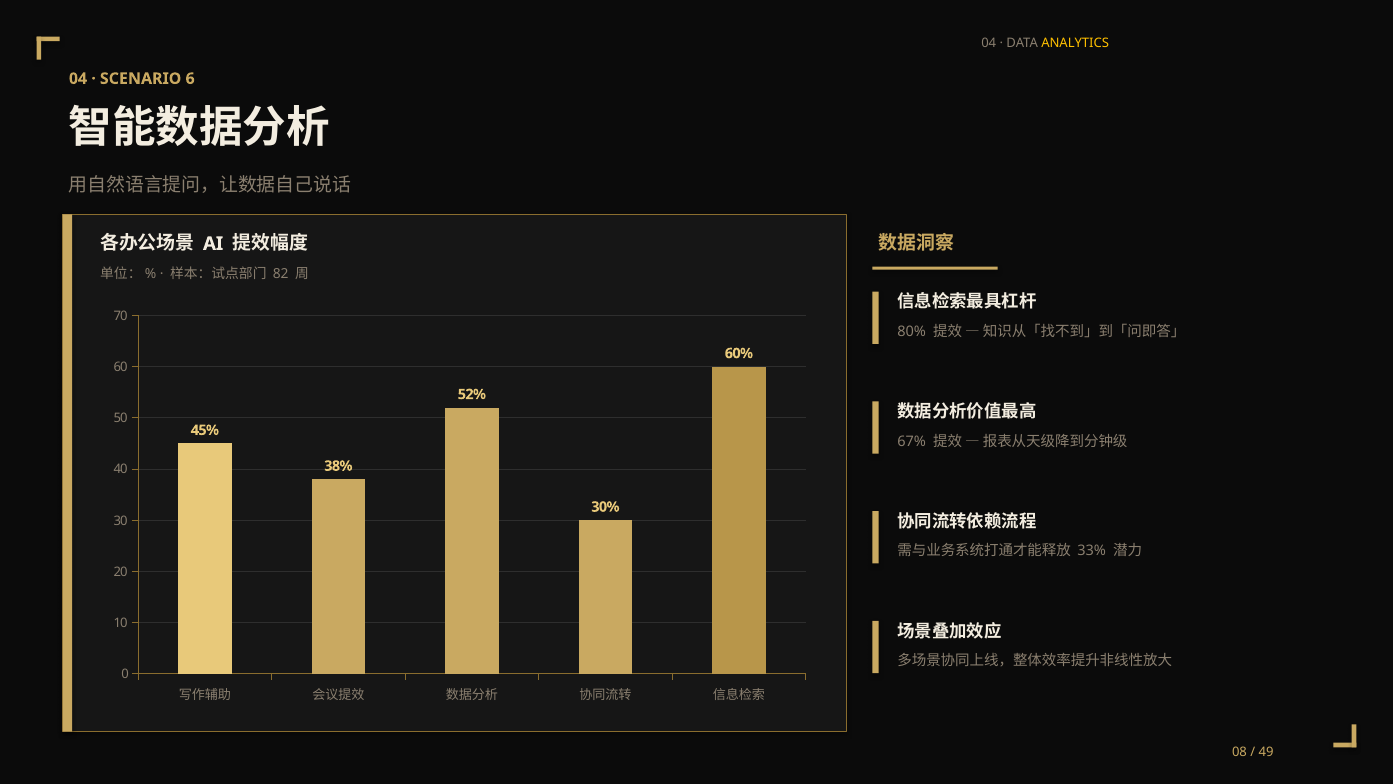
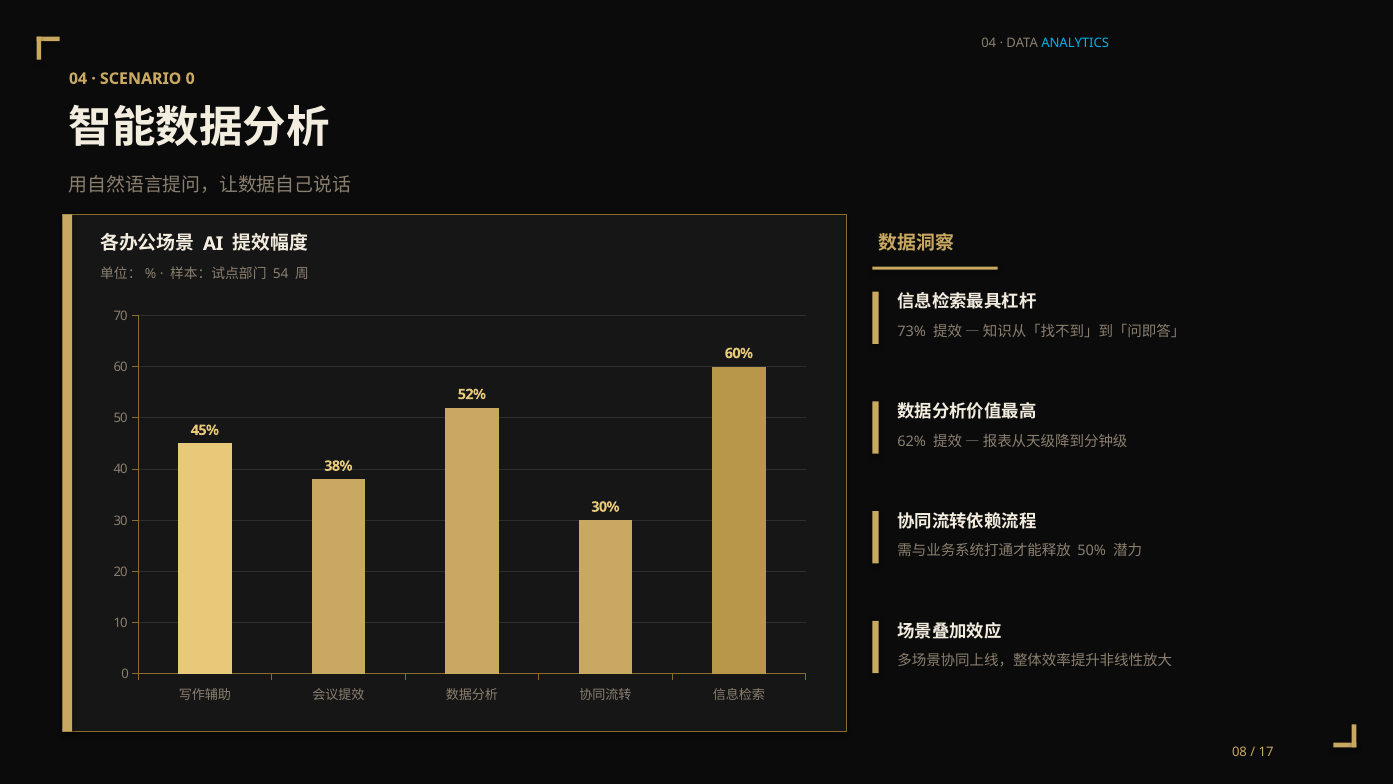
ANALYTICS colour: yellow -> light blue (1075, 43)
SCENARIO 6: 6 -> 0 (190, 79)
82: 82 -> 54 (281, 274)
80%: 80% -> 73% (912, 331)
67%: 67% -> 62% (912, 441)
33%: 33% -> 50% (1092, 551)
49: 49 -> 17 (1266, 752)
